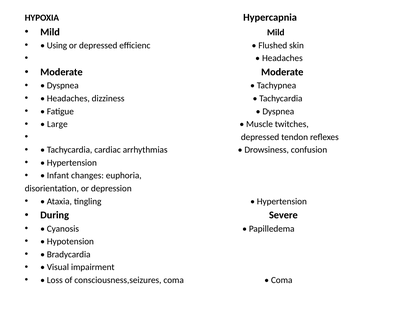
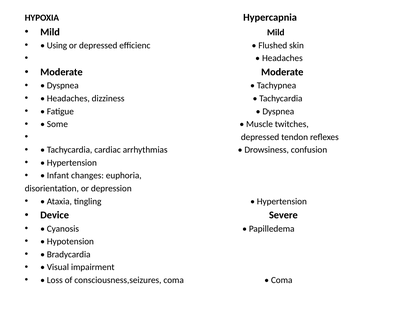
Large: Large -> Some (57, 124)
During: During -> Device (55, 215)
